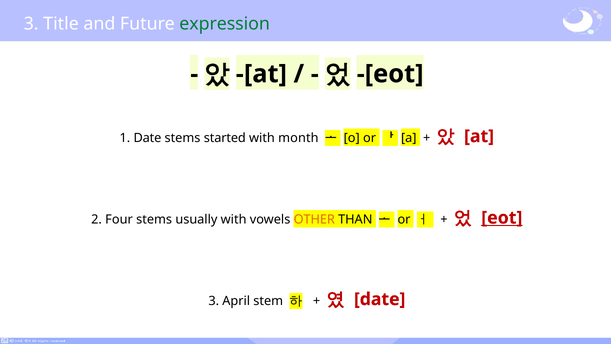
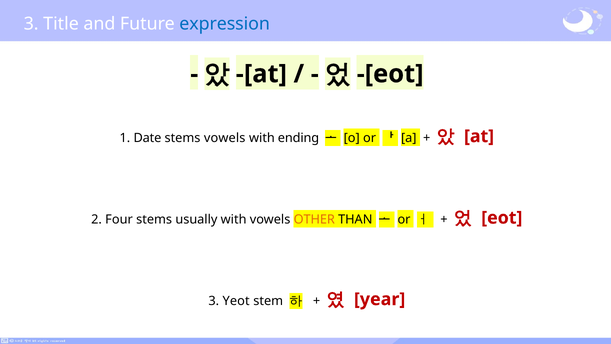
expression colour: green -> blue (225, 24)
stems started: started -> vowels (225, 138)
month: month -> ending (298, 138)
eot underline: present -> none (502, 218)
April: April -> Yeot (236, 301)
date: date -> year (380, 299)
